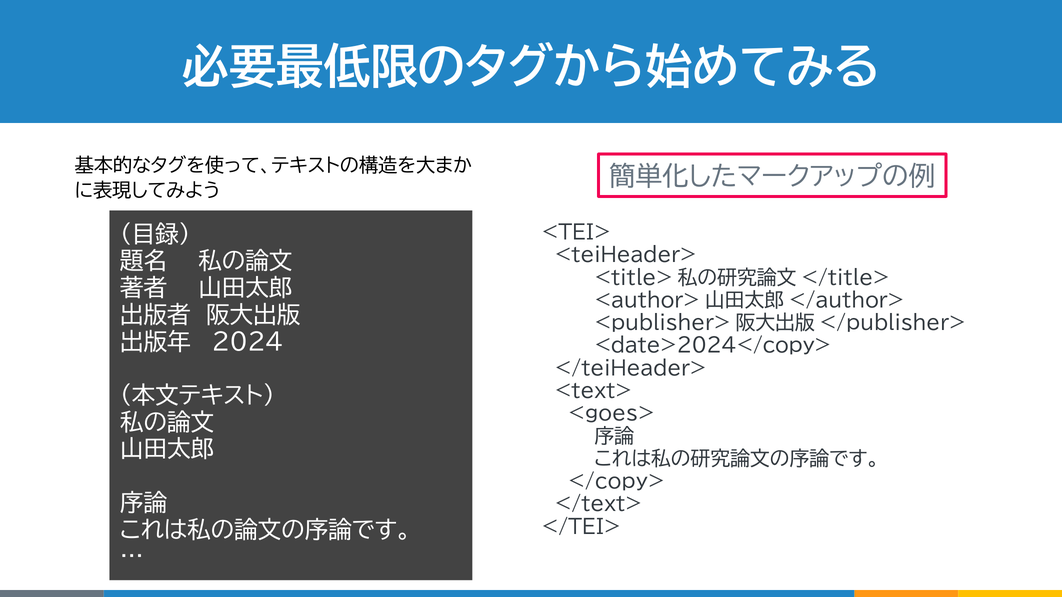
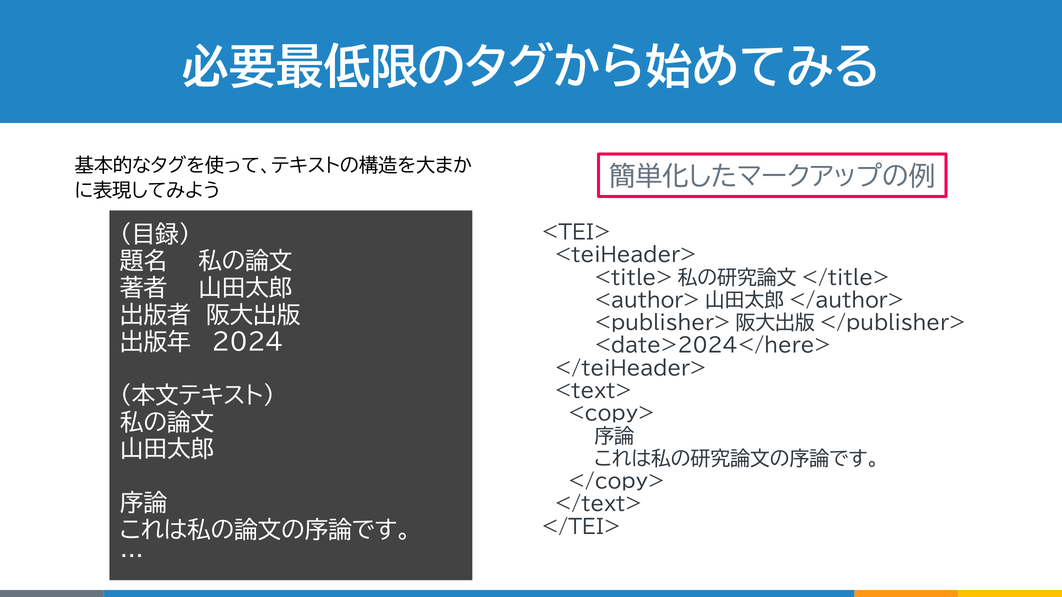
<date>2024</copy>: <date>2024</copy> -> <date>2024</here> (713, 346)
<goes>: <goes> -> <copy> (611, 414)
